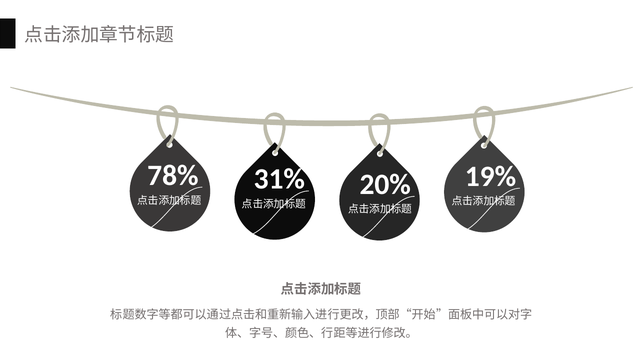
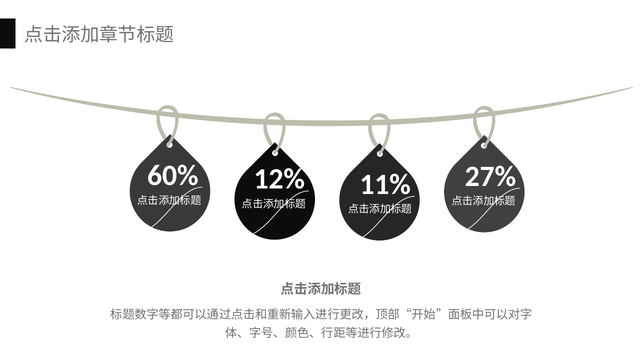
78%: 78% -> 60% (173, 175)
19%: 19% -> 27% (490, 176)
31%: 31% -> 12% (279, 179)
20%: 20% -> 11% (385, 184)
